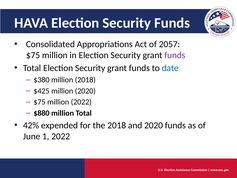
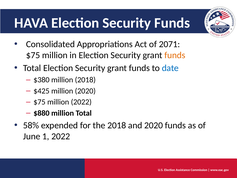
2057: 2057 -> 2071 (169, 44)
funds colour: purple -> orange (175, 55)
42%: 42% -> 58% (31, 125)
